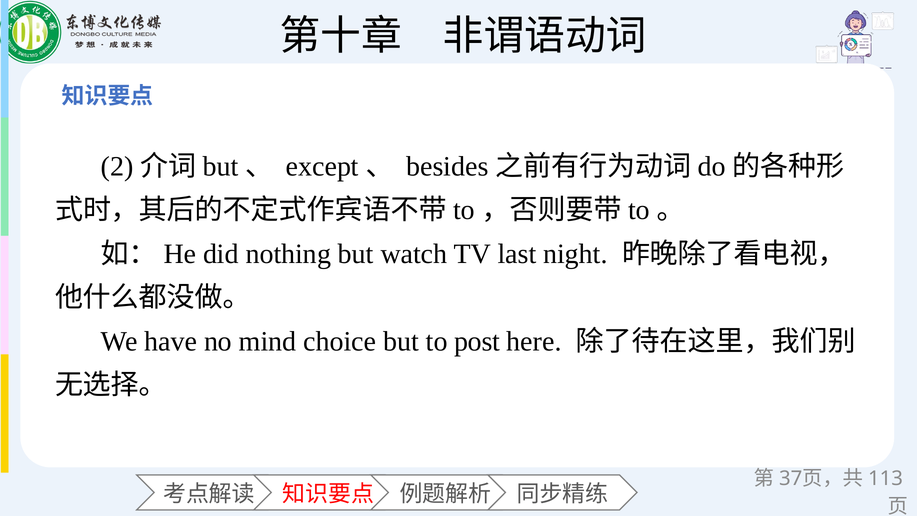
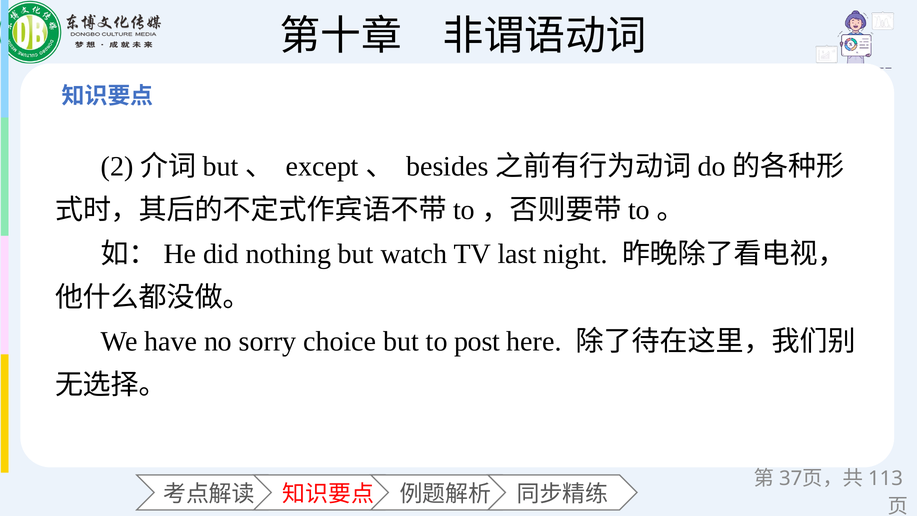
mind: mind -> sorry (268, 341)
